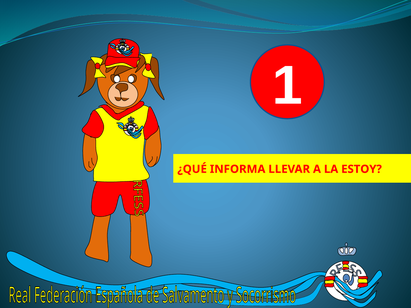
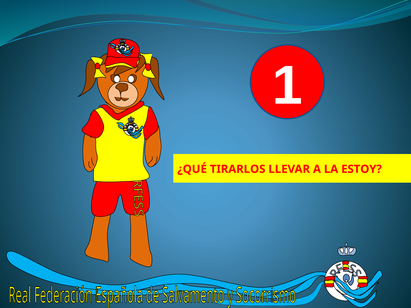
INFORMA: INFORMA -> TIRARLOS (238, 169)
